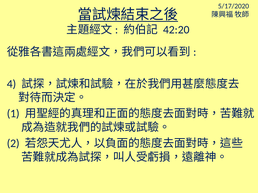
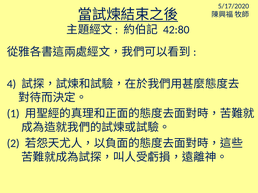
42:20: 42:20 -> 42:80 (176, 30)
